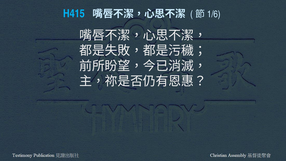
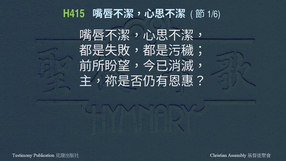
H415 colour: light blue -> light green (74, 14)
